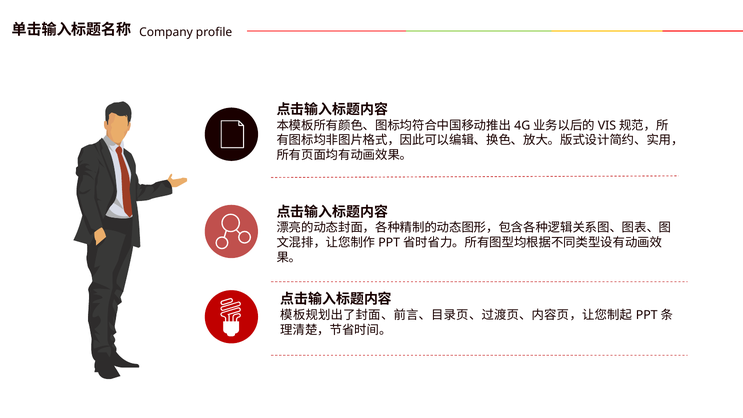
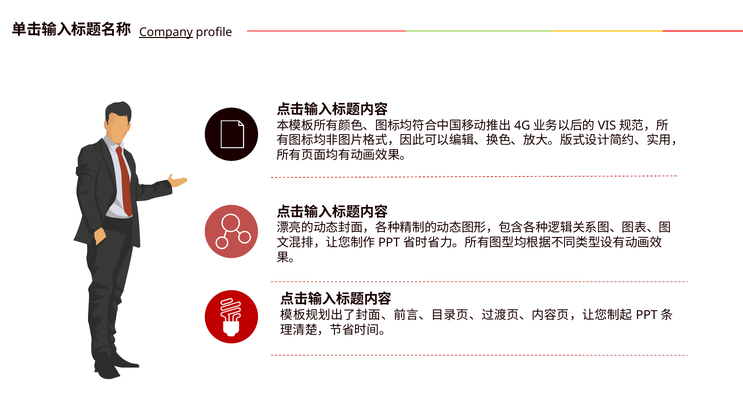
Company underline: none -> present (166, 32)
